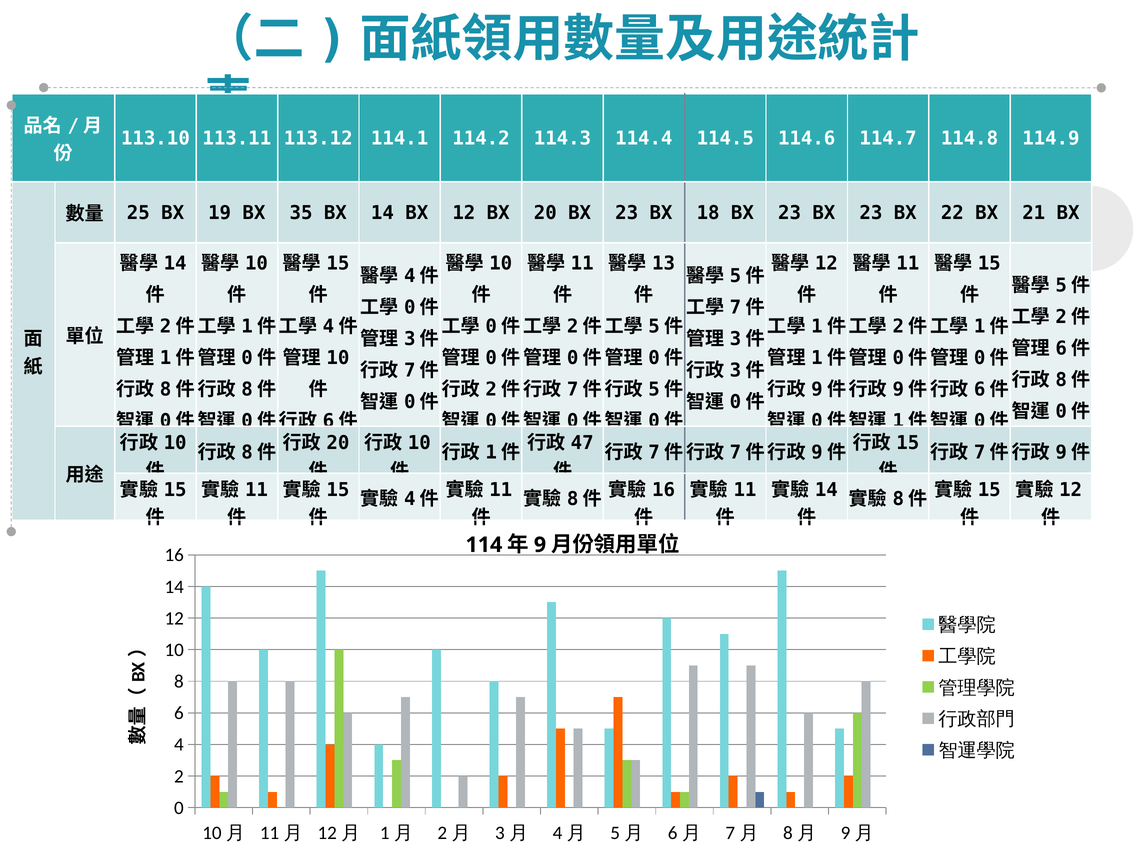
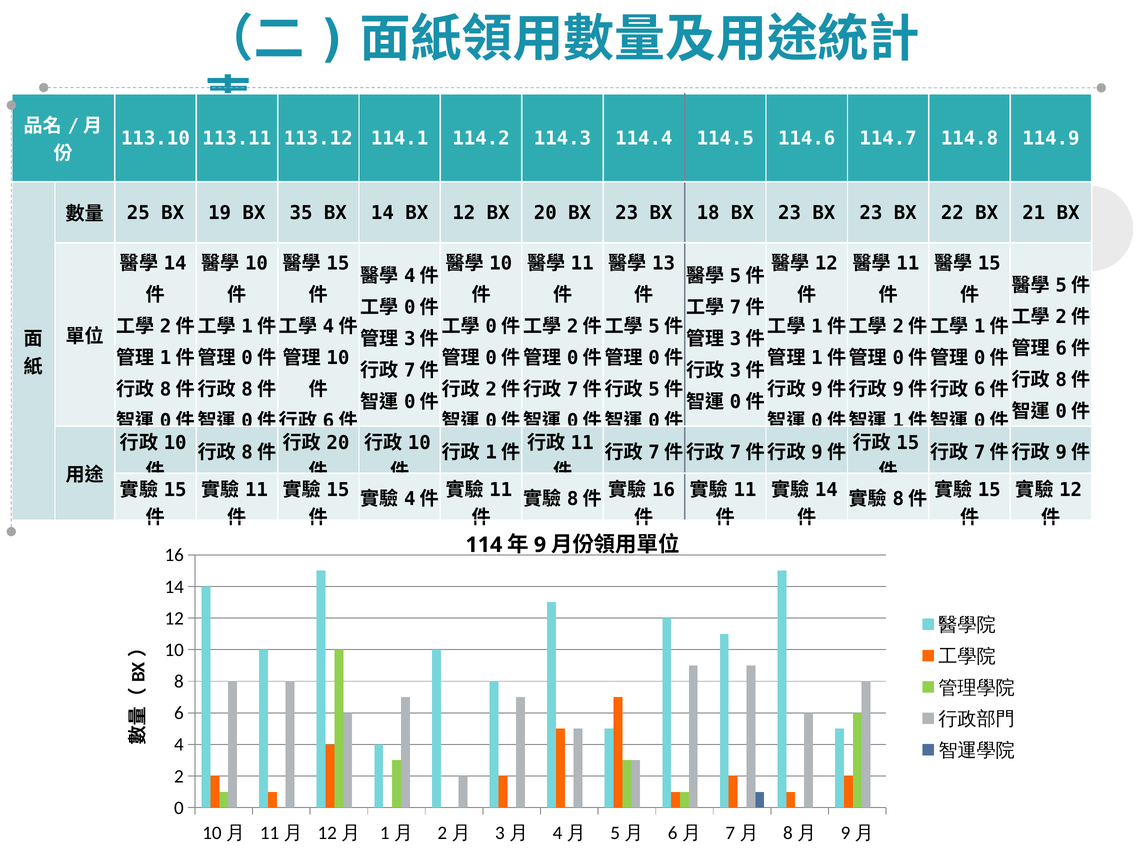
47: 47 -> 11 (582, 443)
